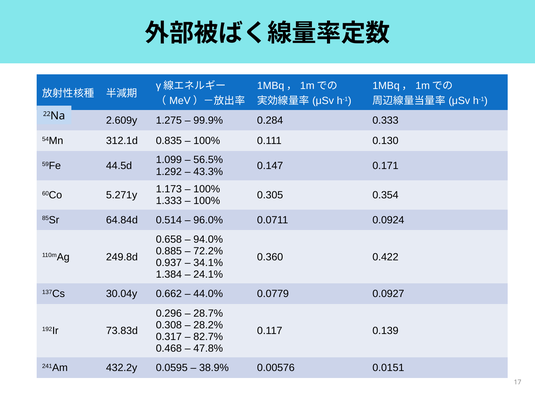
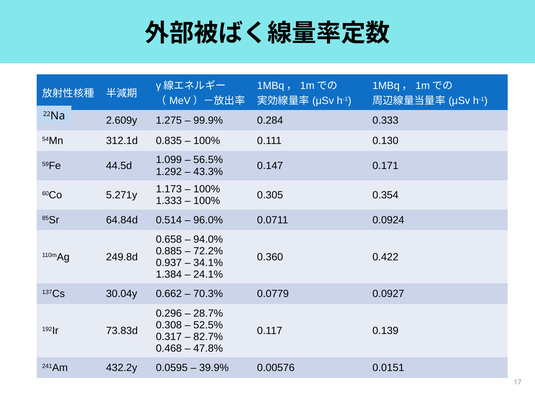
44.0%: 44.0% -> 70.3% (208, 294)
28.2%: 28.2% -> 52.5% (208, 325)
38.9%: 38.9% -> 39.9% (214, 368)
